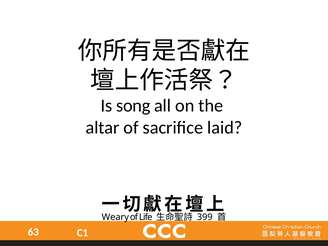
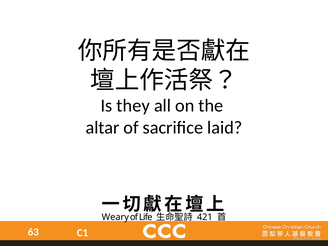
song: song -> they (133, 106)
399: 399 -> 421 (205, 217)
